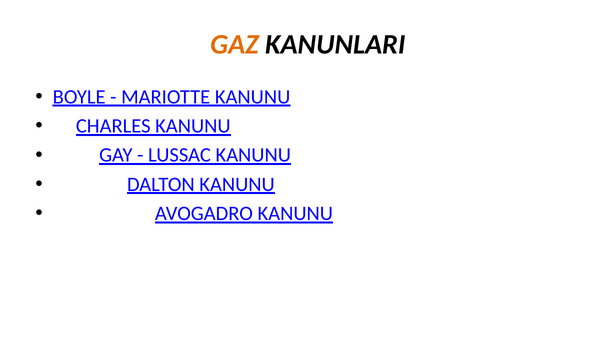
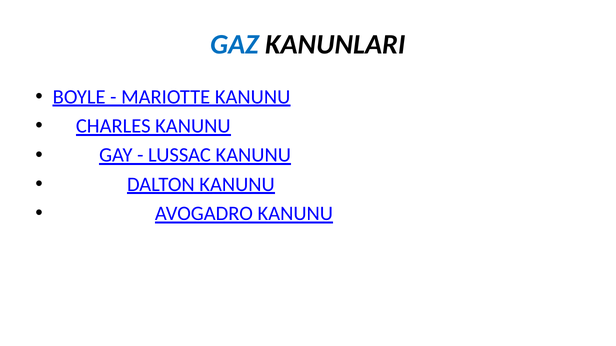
GAZ colour: orange -> blue (234, 44)
